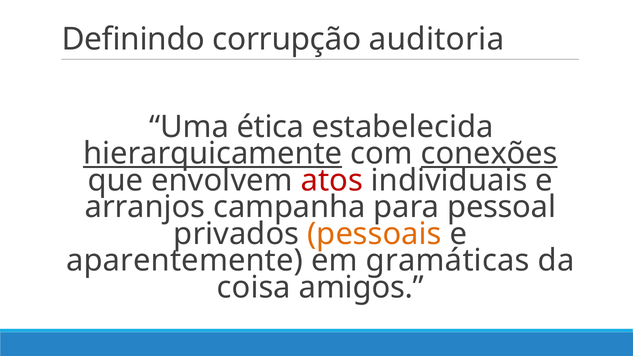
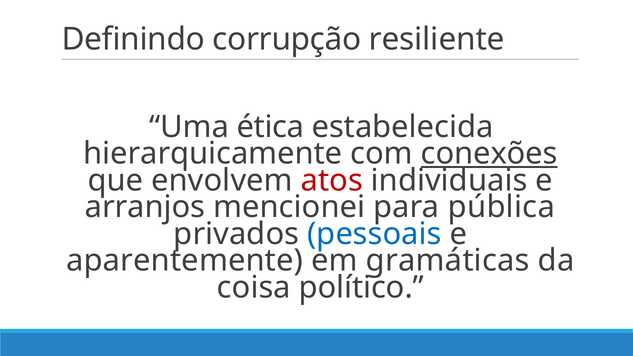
auditoria: auditoria -> resiliente (437, 39)
hierarquicamente underline: present -> none (213, 154)
campanha: campanha -> mencionei (289, 207)
pessoal: pessoal -> pública (501, 207)
pessoais colour: orange -> blue (374, 234)
amigos: amigos -> político (361, 288)
